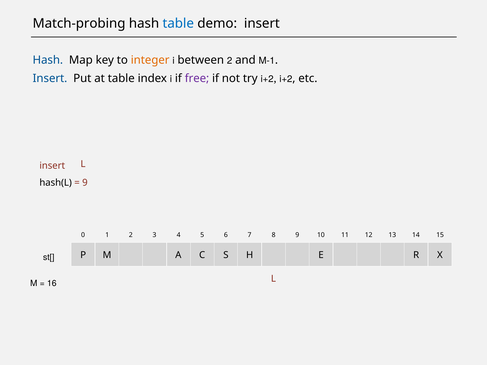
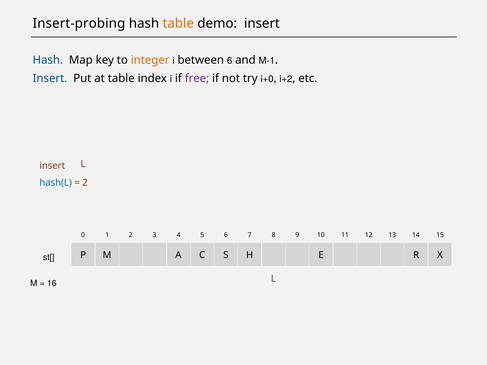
Match-probing: Match-probing -> Insert-probing (79, 23)
table colour: blue -> orange (178, 23)
between 2: 2 -> 6 (230, 61)
try i+2: i+2 -> i+0 (267, 79)
hash(L colour: black -> blue (56, 183)
9: 9 -> 2 (85, 183)
